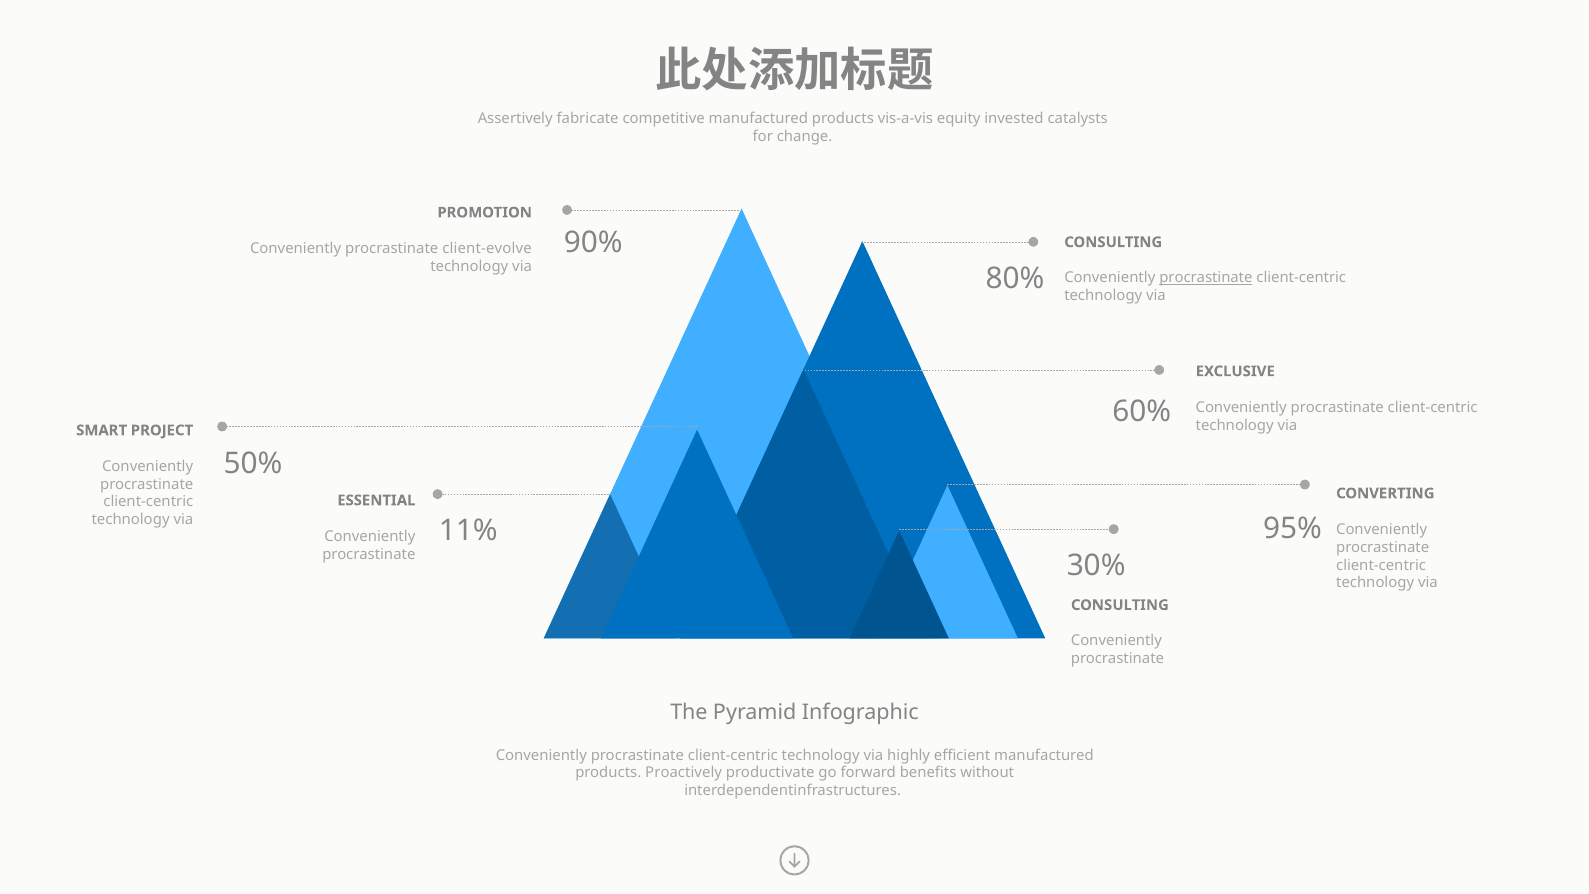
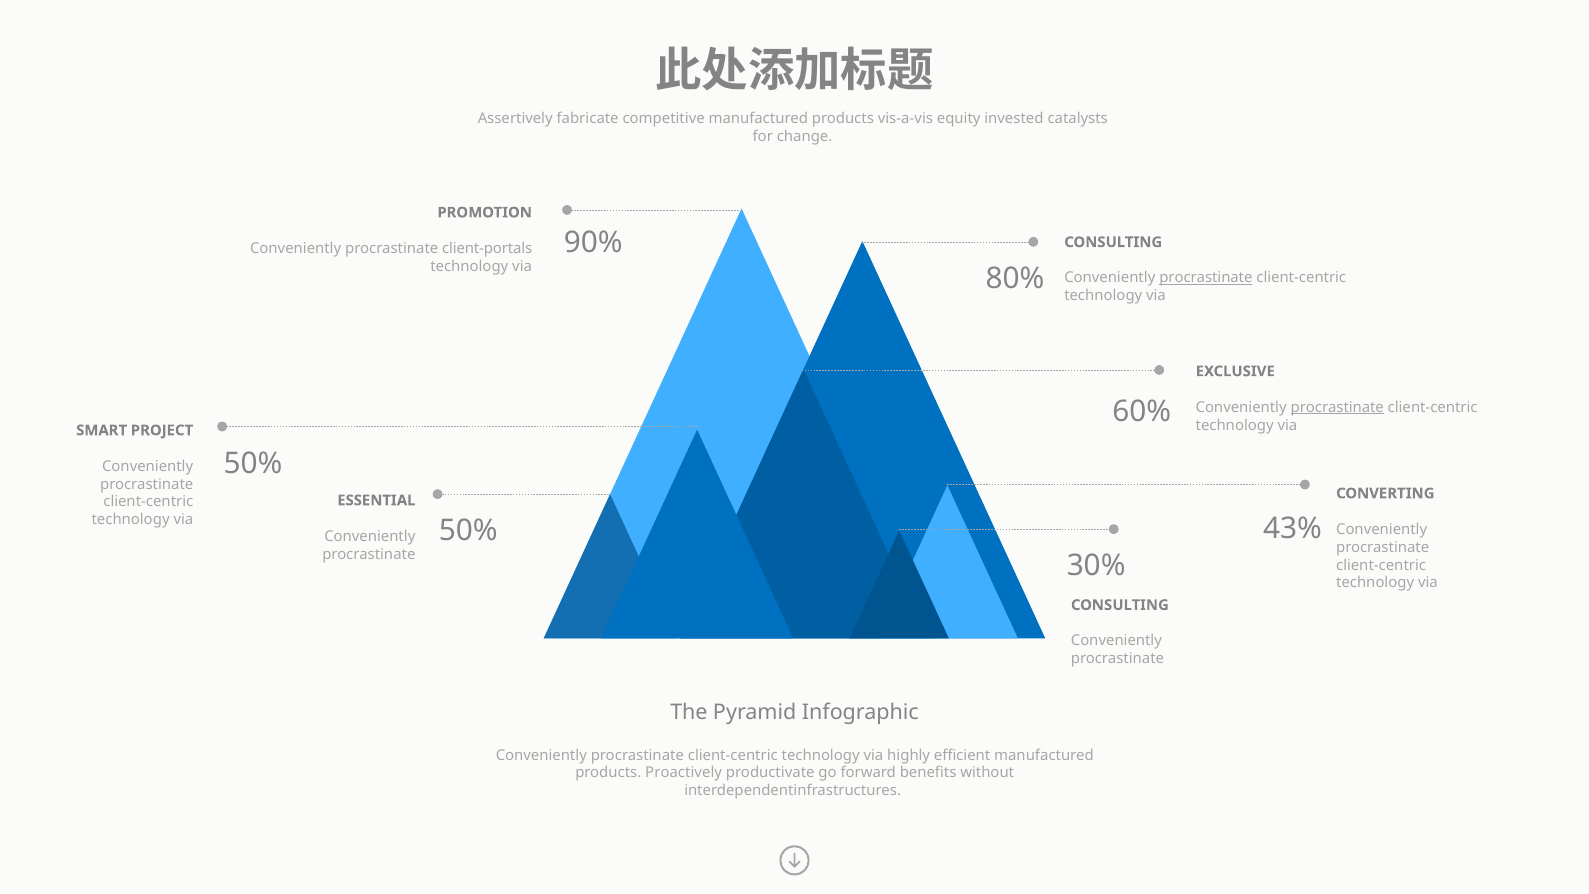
client-evolve: client-evolve -> client-portals (487, 248)
procrastinate underline: none -> present (1337, 407)
95%: 95% -> 43% (1293, 528)
11%: 11% -> 50% (468, 531)
